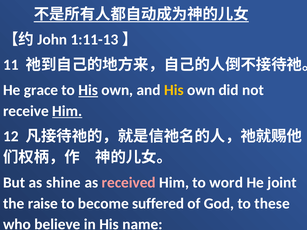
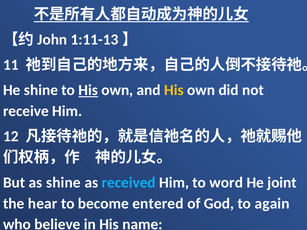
He grace: grace -> shine (41, 90)
Him underline: present -> none (67, 111)
received colour: pink -> light blue (129, 183)
raise: raise -> hear (43, 204)
suffered: suffered -> entered (158, 204)
these: these -> again (272, 204)
